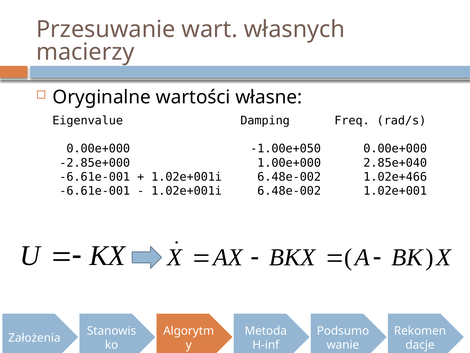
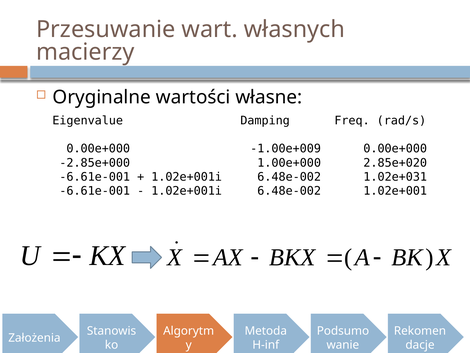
-1.00e+050: -1.00e+050 -> -1.00e+009 (286, 149)
2.85e+040: 2.85e+040 -> 2.85e+020 (395, 163)
1.02e+466: 1.02e+466 -> 1.02e+031 (395, 177)
